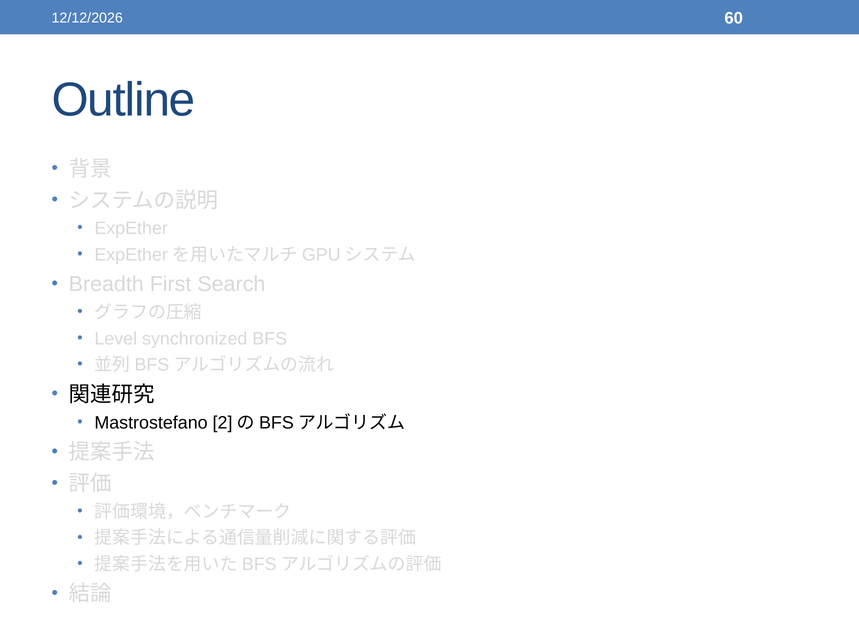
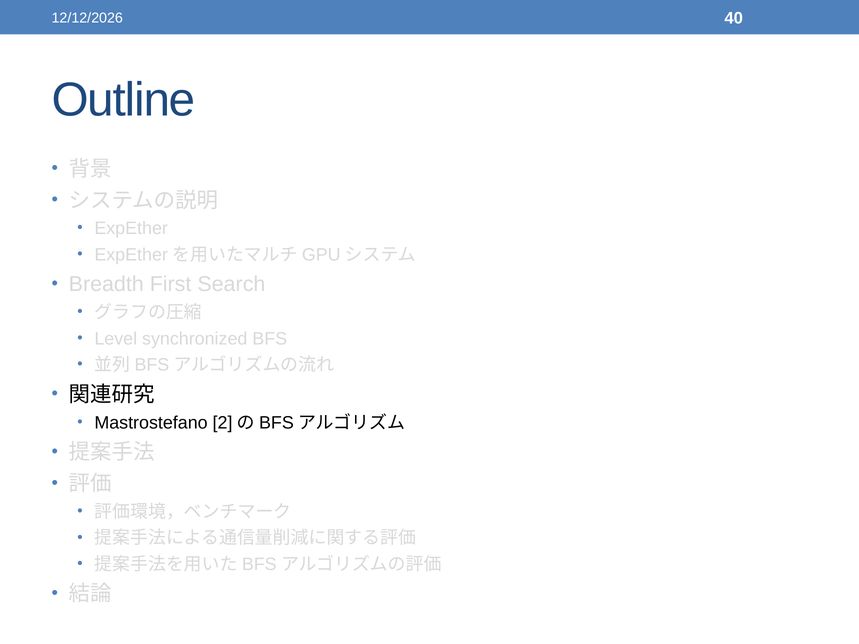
60: 60 -> 40 (734, 18)
